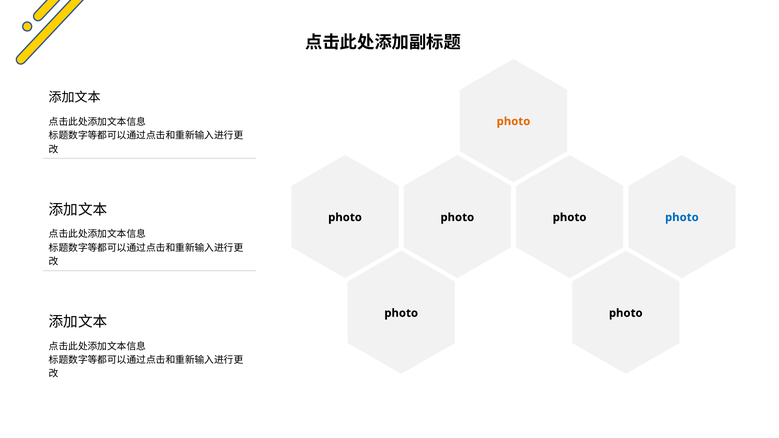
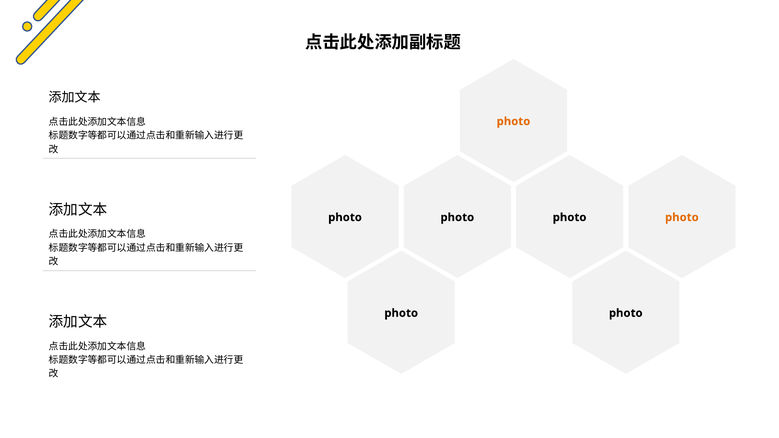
photo colour: blue -> orange (682, 217)
